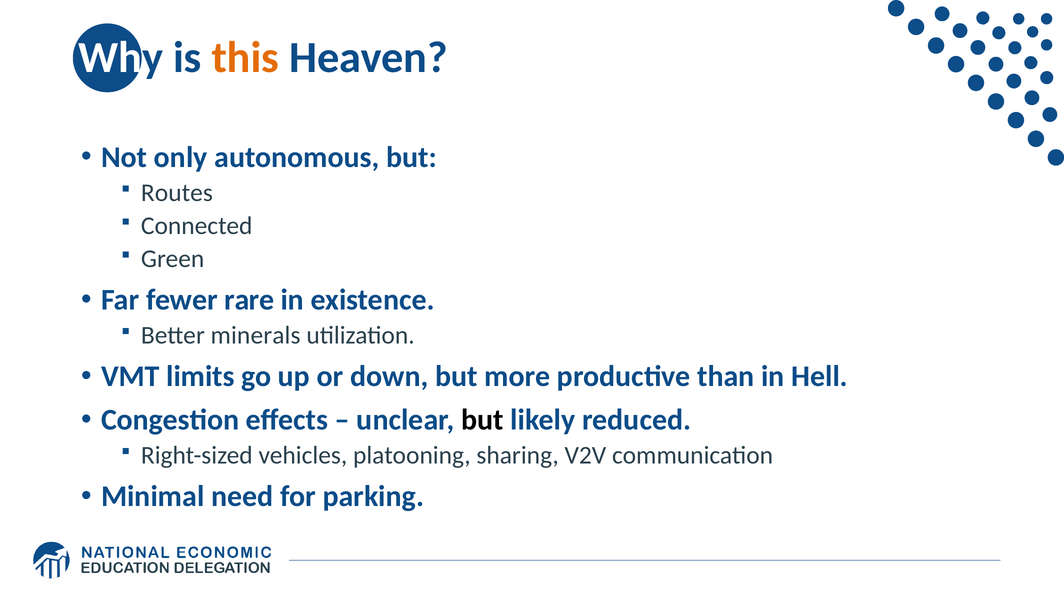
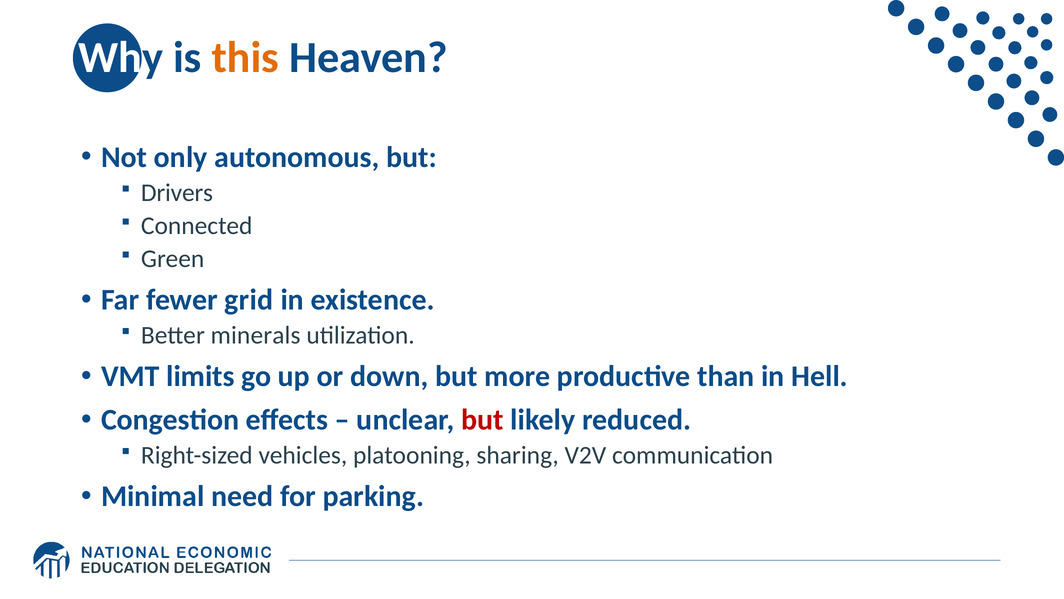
Routes: Routes -> Drivers (177, 193)
rare: rare -> grid (249, 300)
but colour: black -> red (482, 420)
